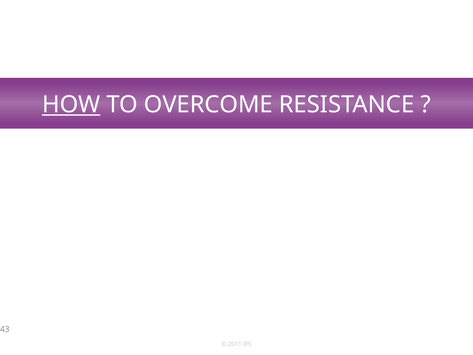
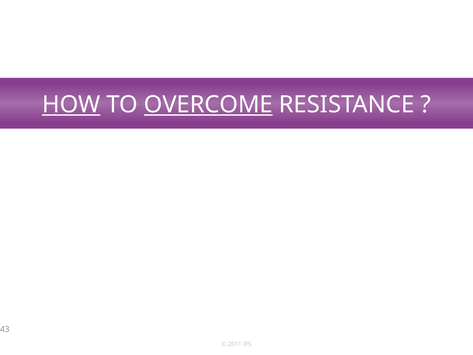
OVERCOME underline: none -> present (208, 105)
